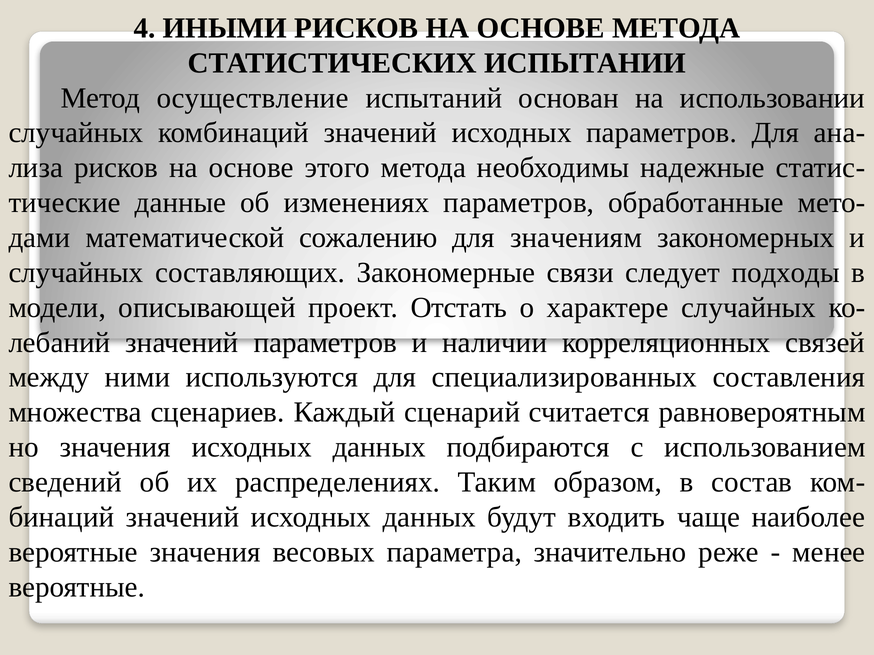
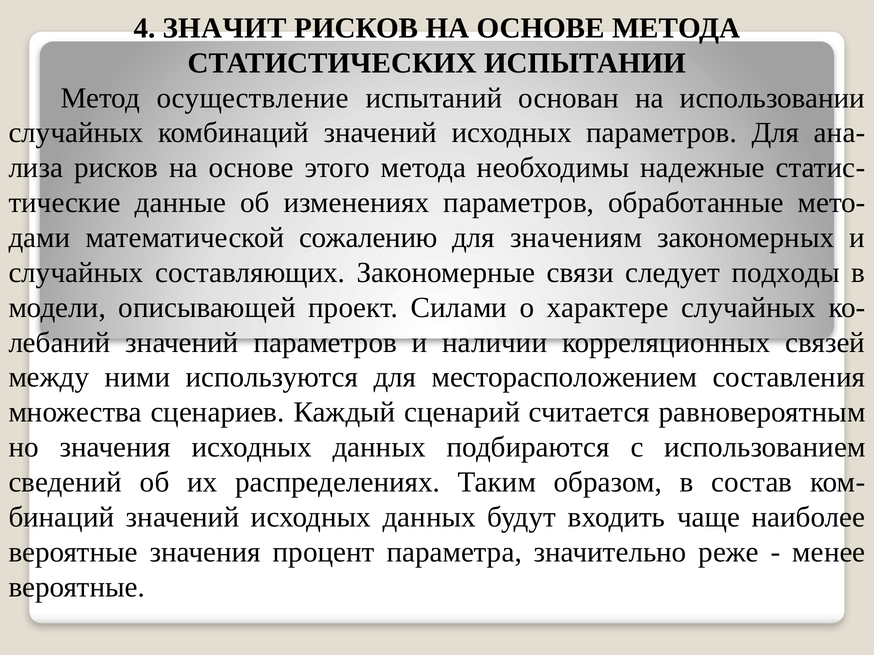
ИНЫМИ: ИНЫМИ -> ЗНАЧИТ (225, 28)
Отстать: Отстать -> Силами (459, 308)
специализированных: специализированных -> месторасположением (565, 378)
весовых: весовых -> процент (324, 552)
